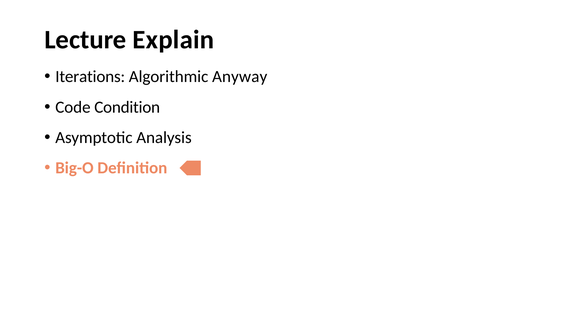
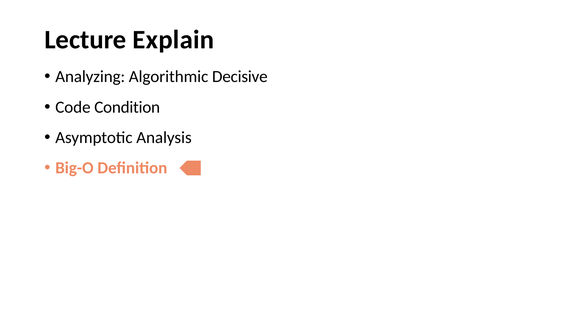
Iterations: Iterations -> Analyzing (90, 77)
Anyway: Anyway -> Decisive (240, 77)
